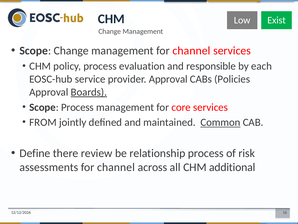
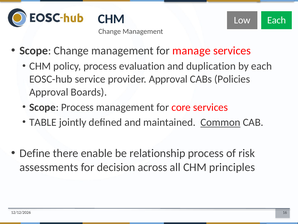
Low Exist: Exist -> Each (277, 20)
management for channel: channel -> manage (191, 51)
responsible: responsible -> duplication (211, 66)
Boards underline: present -> none (89, 92)
FROM: FROM -> TABLE (43, 122)
review: review -> enable (97, 153)
assessments for channel: channel -> decision (116, 167)
additional: additional -> principles (232, 167)
